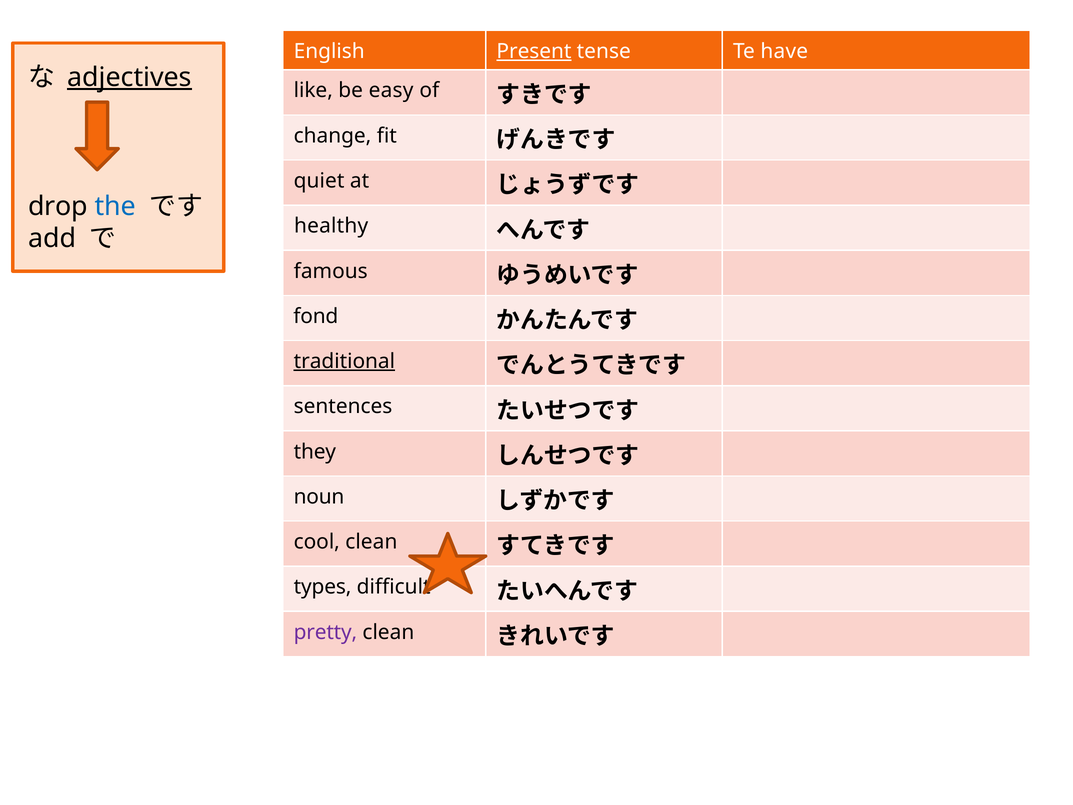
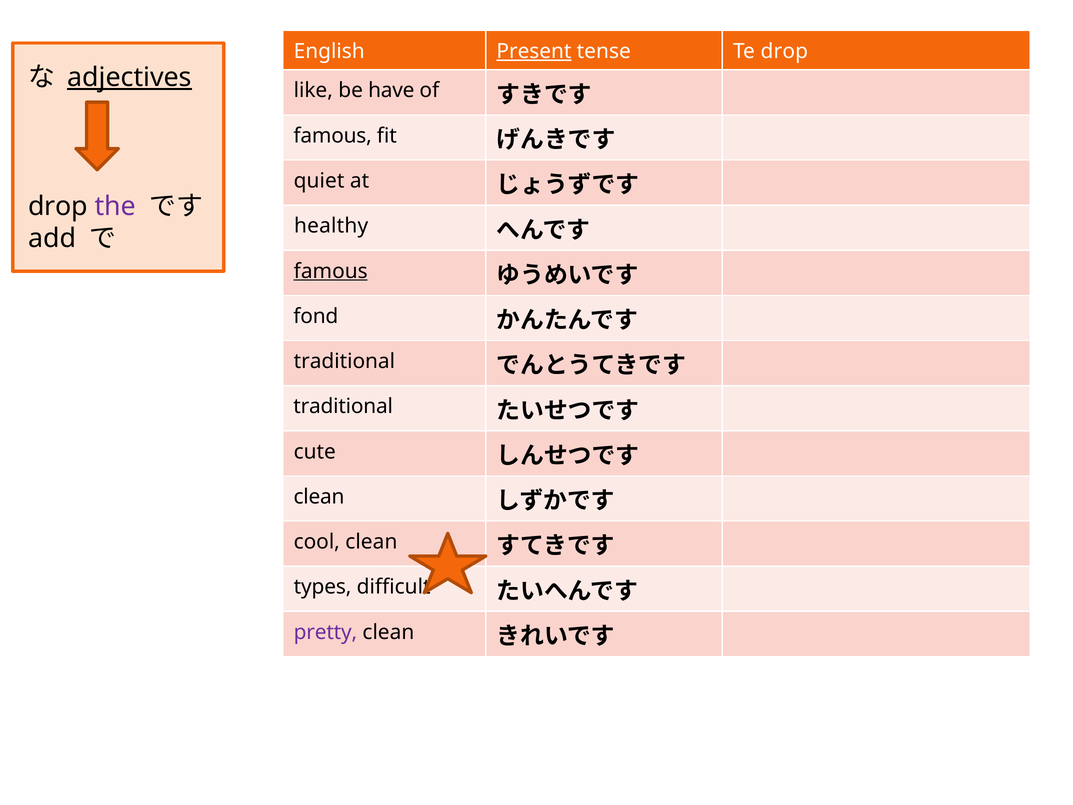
Te have: have -> drop (784, 51)
easy: easy -> have (391, 91)
change: change -> famous (333, 136)
the colour: blue -> purple (115, 206)
famous underline: none -> present (331, 271)
traditional underline: present -> none (344, 361)
sentences: sentences -> traditional (343, 406)
they: they -> cute (315, 452)
noun: noun -> clean (319, 497)
